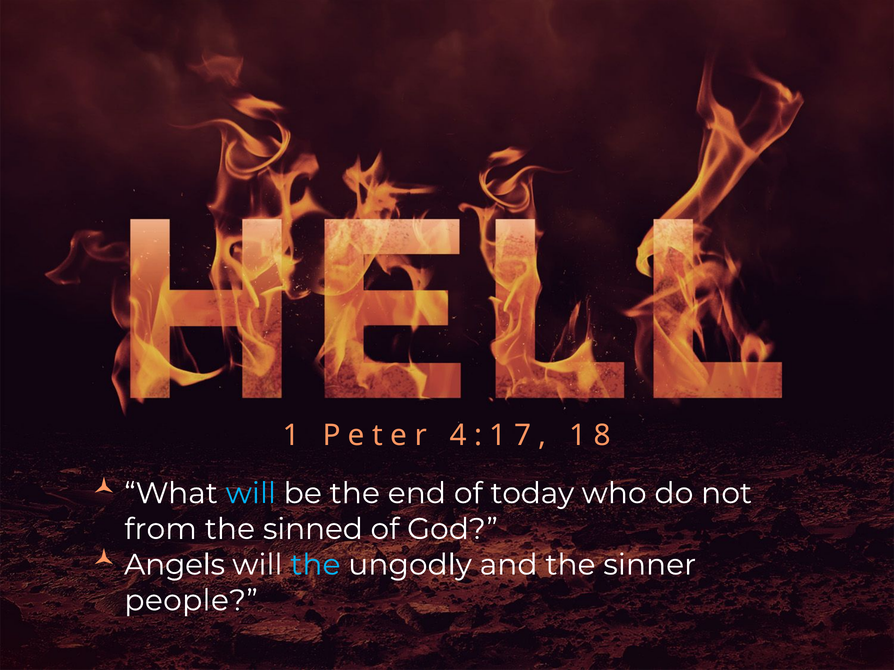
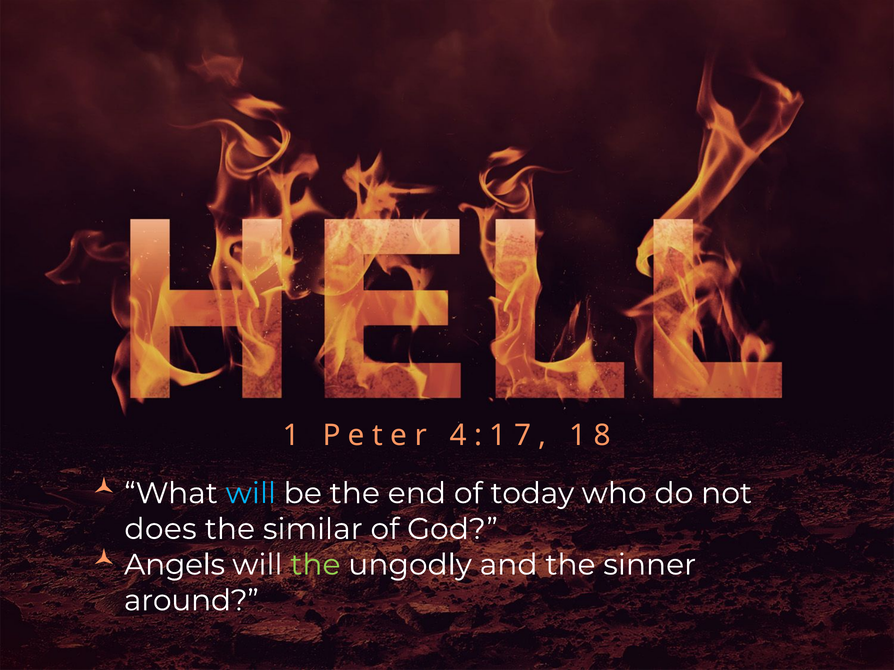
from: from -> does (160, 529)
sinned: sinned -> similar (313, 529)
the colour: light blue -> light green (315, 565)
people: people -> around (191, 601)
